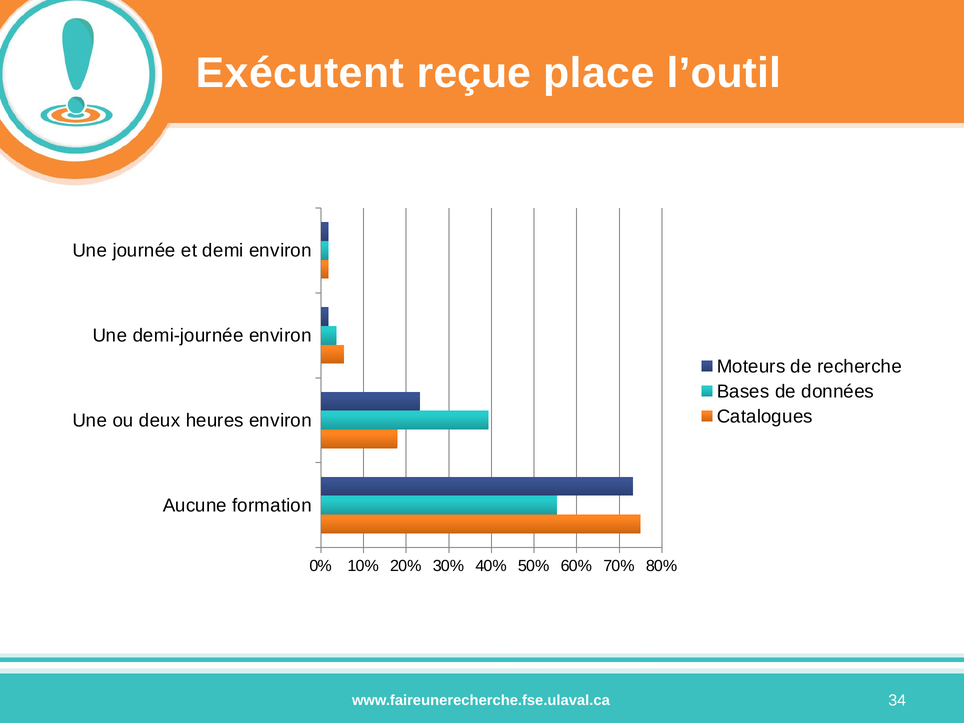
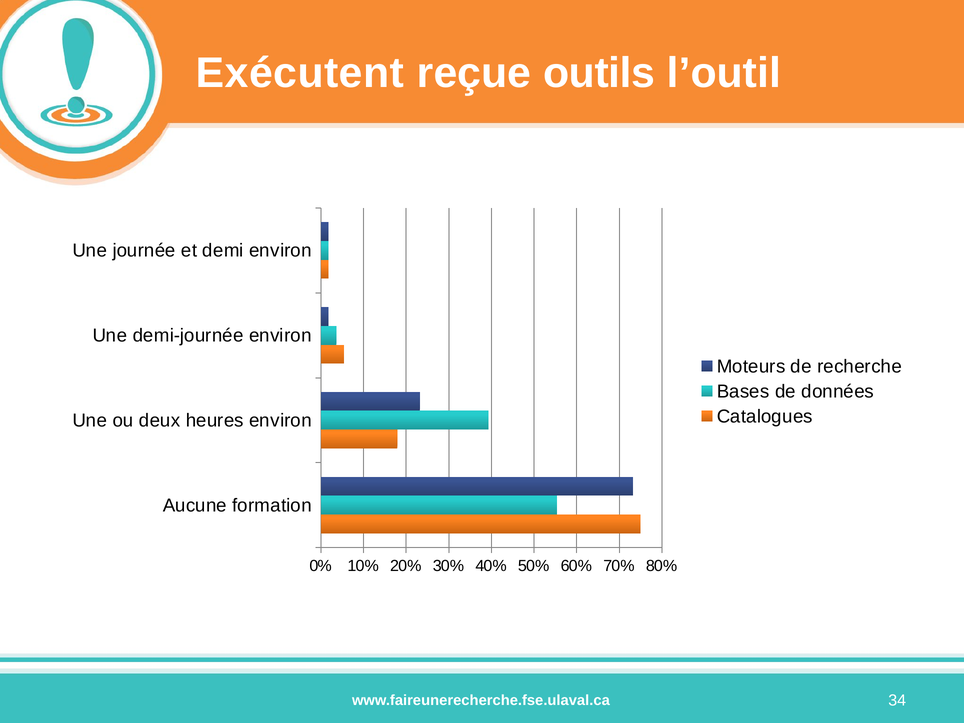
place: place -> outils (599, 73)
